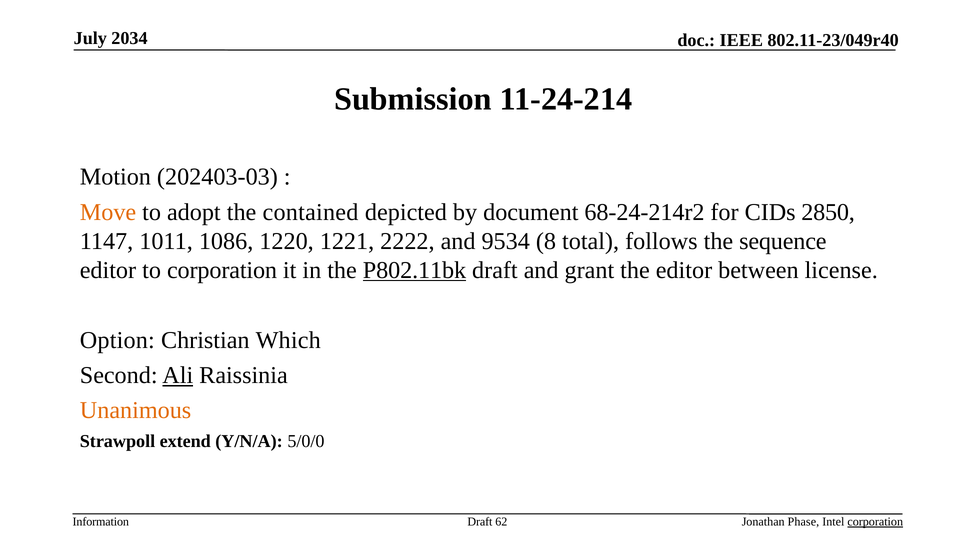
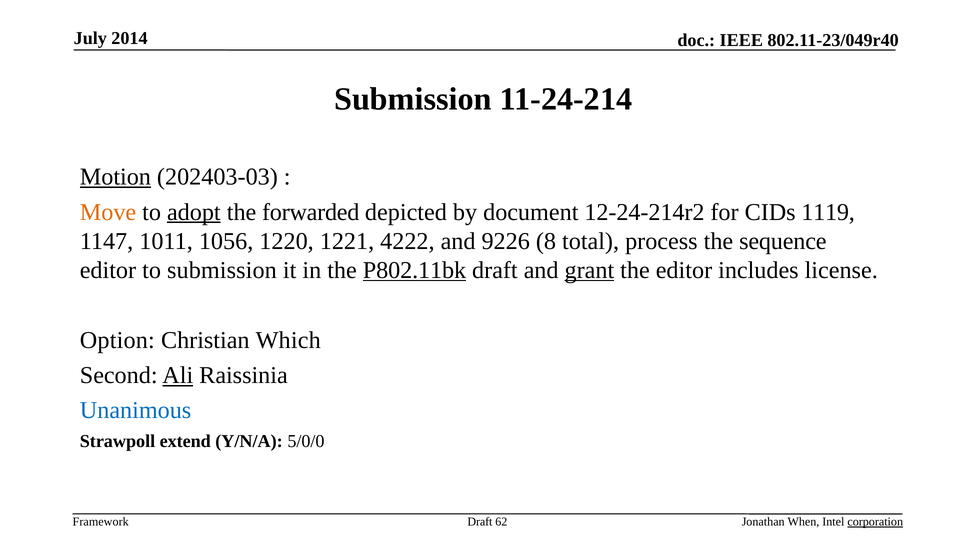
2034: 2034 -> 2014 (129, 38)
Motion underline: none -> present (115, 177)
adopt underline: none -> present (194, 212)
contained: contained -> forwarded (311, 212)
68-24-214r2: 68-24-214r2 -> 12-24-214r2 (644, 212)
2850: 2850 -> 1119 (828, 212)
1086: 1086 -> 1056 (226, 241)
2222: 2222 -> 4222 (407, 241)
9534: 9534 -> 9226 (506, 241)
follows: follows -> process (661, 241)
to corporation: corporation -> submission (222, 270)
grant underline: none -> present (589, 270)
between: between -> includes (758, 270)
Unanimous colour: orange -> blue (136, 410)
Information: Information -> Framework (101, 522)
Phase: Phase -> When (803, 522)
